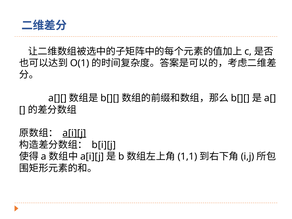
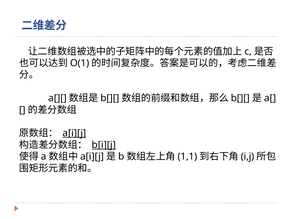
b[i][j underline: none -> present (104, 145)
